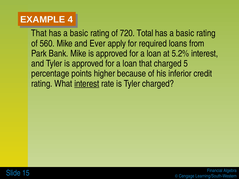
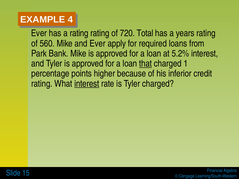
That: That -> Ever (39, 33)
basic: basic -> rating (79, 33)
basic: basic -> years (185, 33)
that underline: none -> present (146, 64)
5: 5 -> 1 (186, 64)
